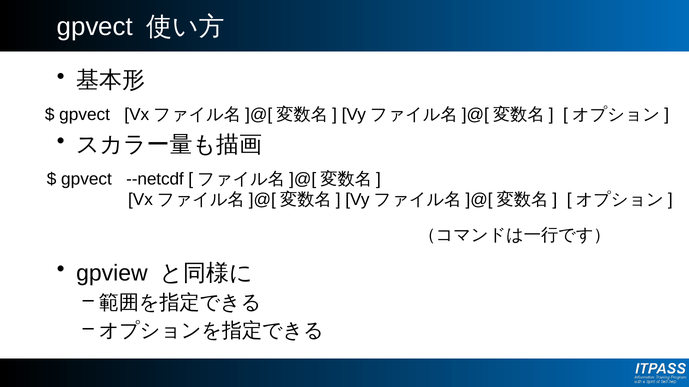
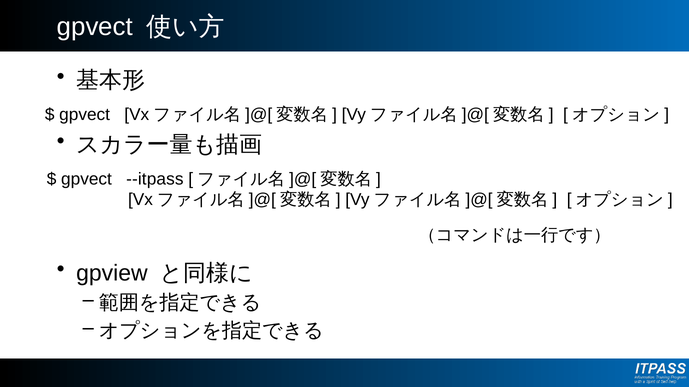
--netcdf: --netcdf -> --itpass (155, 179)
